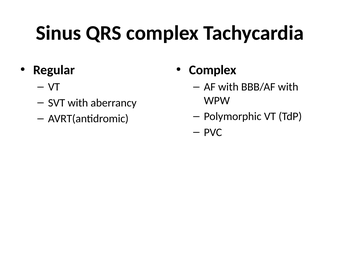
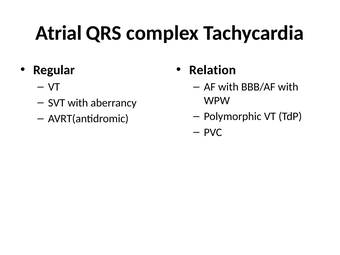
Sinus: Sinus -> Atrial (59, 33)
Complex: Complex -> Relation (213, 70)
